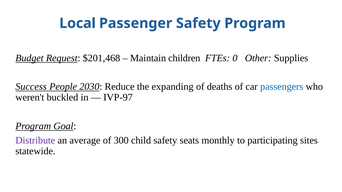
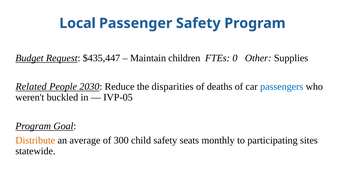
$201,468: $201,468 -> $435,447 (101, 58)
Success: Success -> Related (31, 87)
expanding: expanding -> disparities (173, 87)
IVP‑97: IVP‑97 -> IVP‑05 (118, 98)
Distribute colour: purple -> orange (35, 141)
